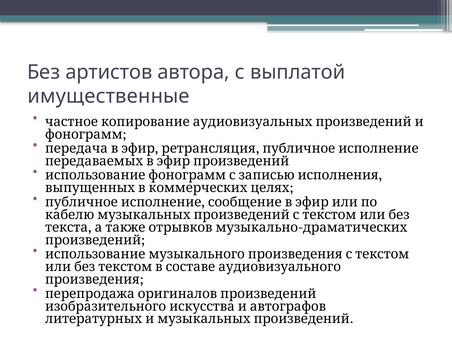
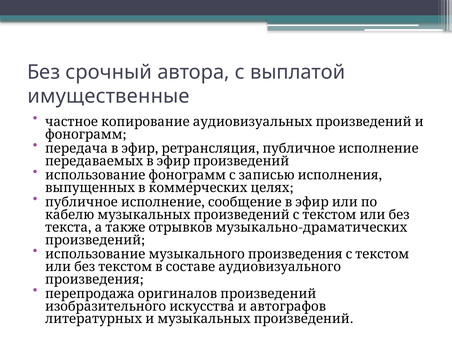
артистов: артистов -> срочный (109, 72)
